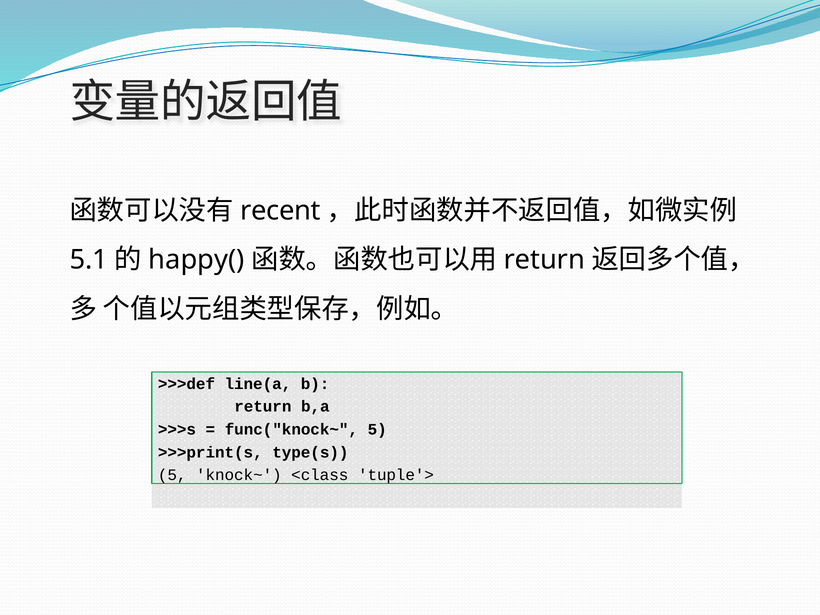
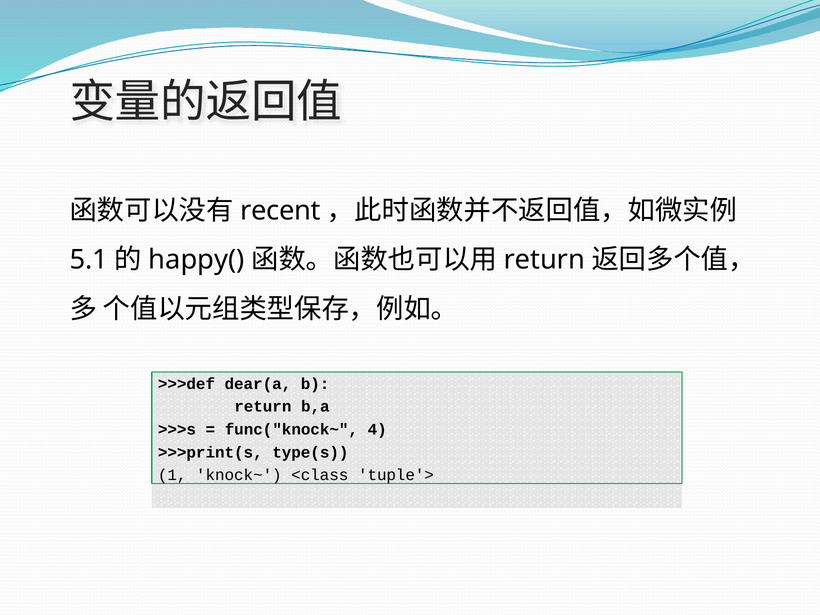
line(a: line(a -> dear(a (258, 384)
func("knock~ 5: 5 -> 4 (377, 429)
5: 5 -> 1 (172, 475)
